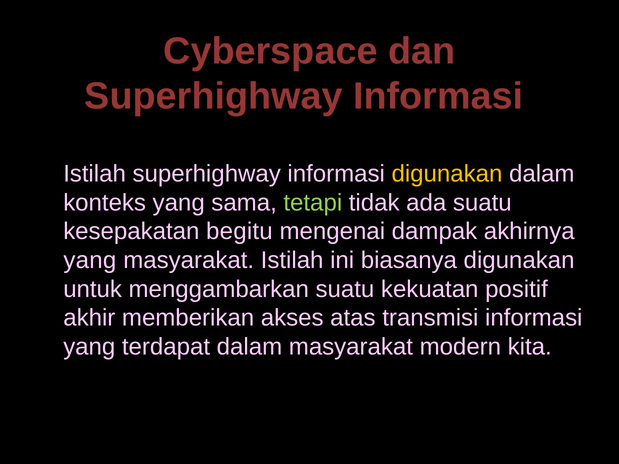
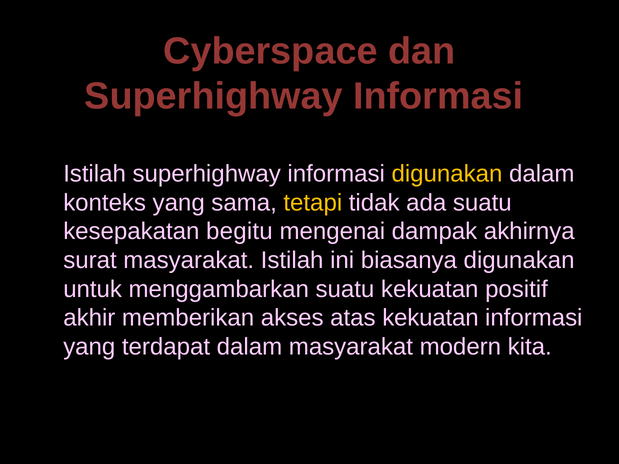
tetapi colour: light green -> yellow (313, 203)
yang: yang -> surat (90, 260)
atas transmisi: transmisi -> kekuatan (430, 318)
